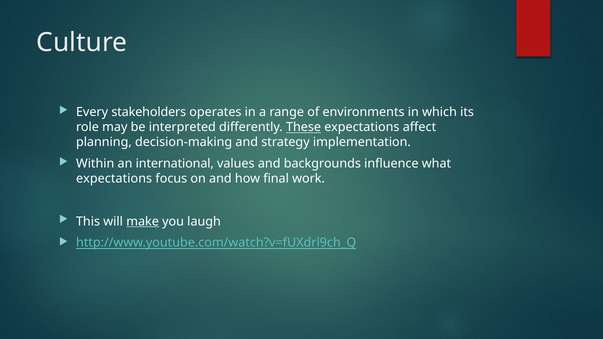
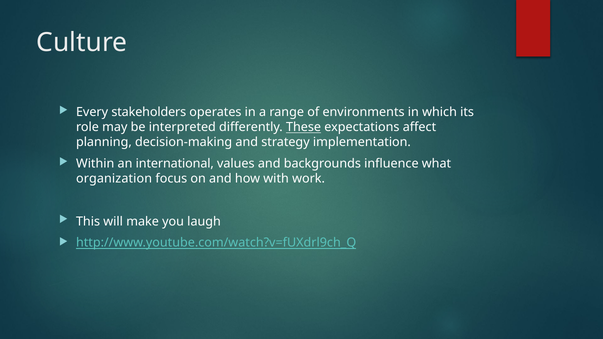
expectations: expectations -> organization (114, 179)
final: final -> with (276, 179)
make underline: present -> none (143, 222)
